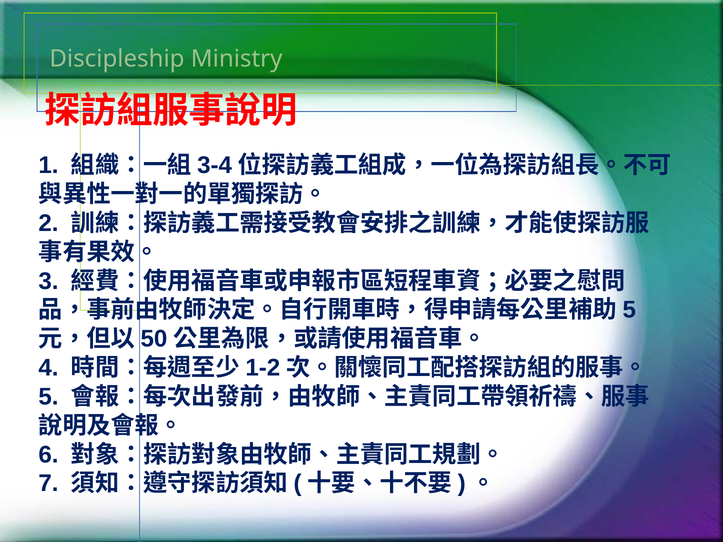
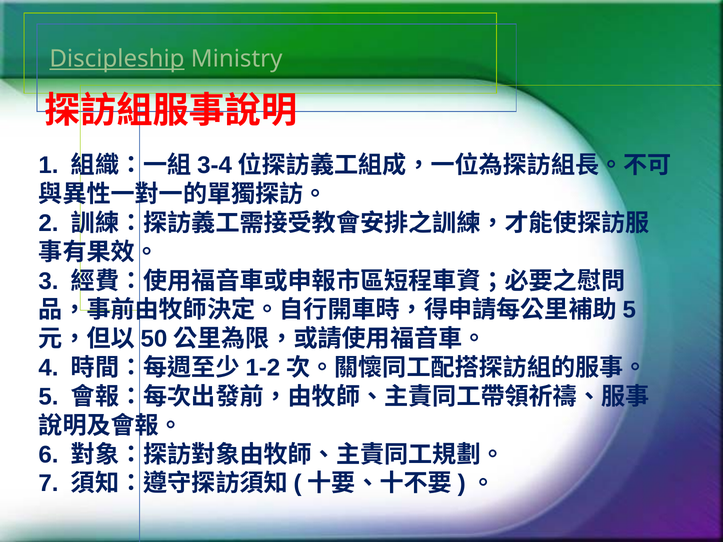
Discipleship underline: none -> present (117, 59)
